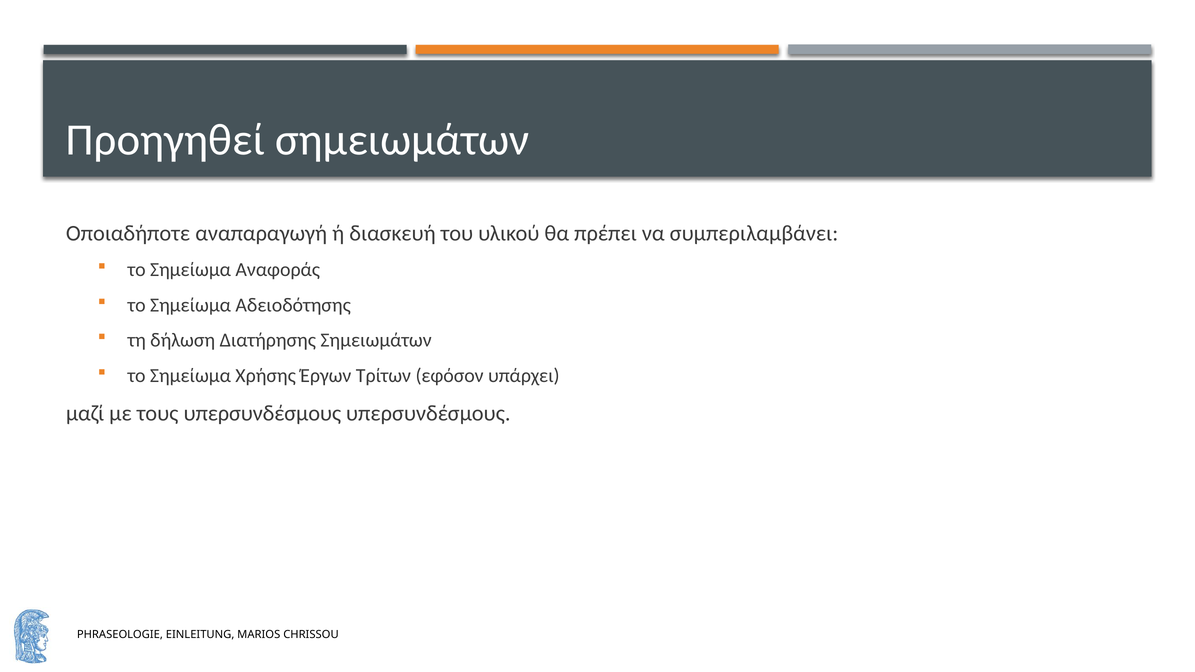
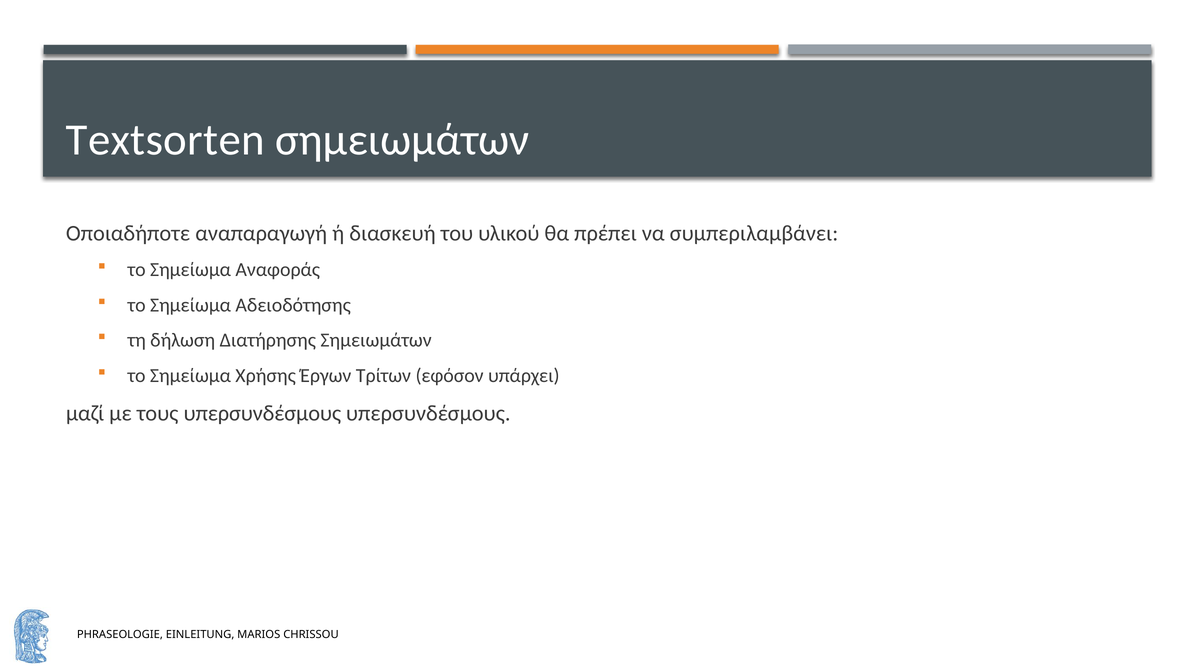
Προηγηθεί: Προηγηθεί -> Textsorten (165, 140)
